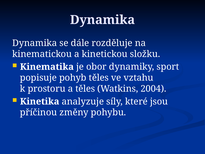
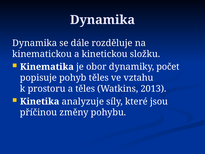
sport: sport -> počet (168, 67)
2004: 2004 -> 2013 (153, 89)
